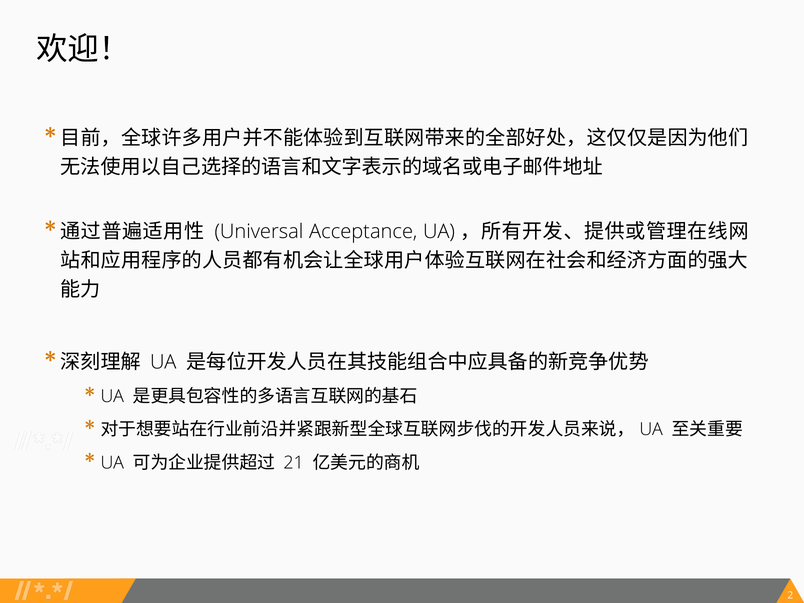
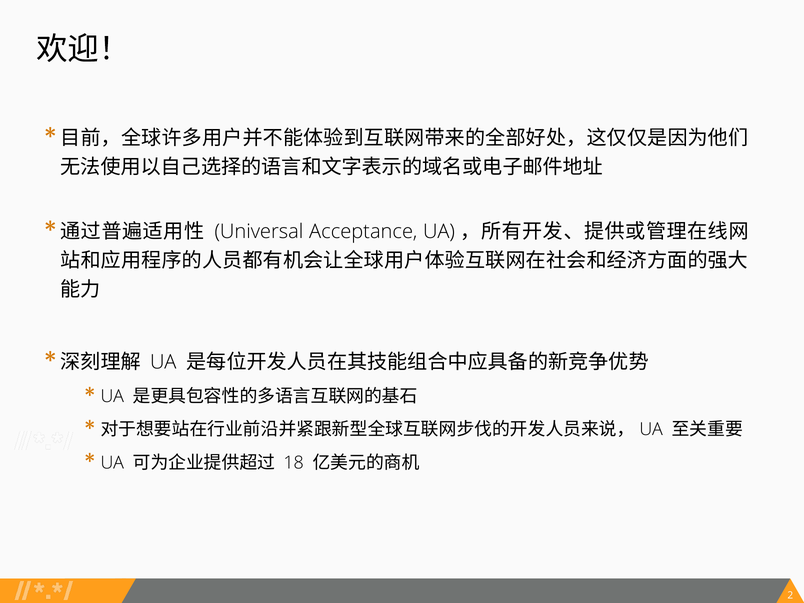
21: 21 -> 18 (294, 463)
